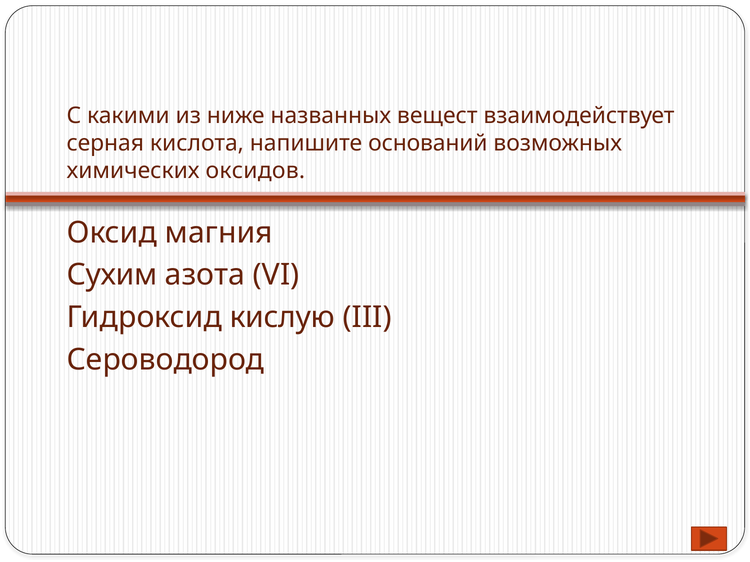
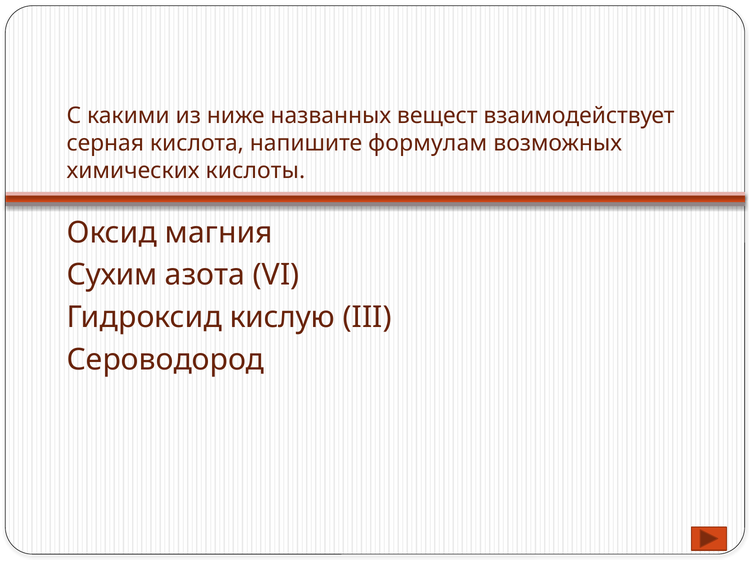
оснований: оснований -> формулам (428, 143)
оксидов: оксидов -> кислоты (255, 171)
